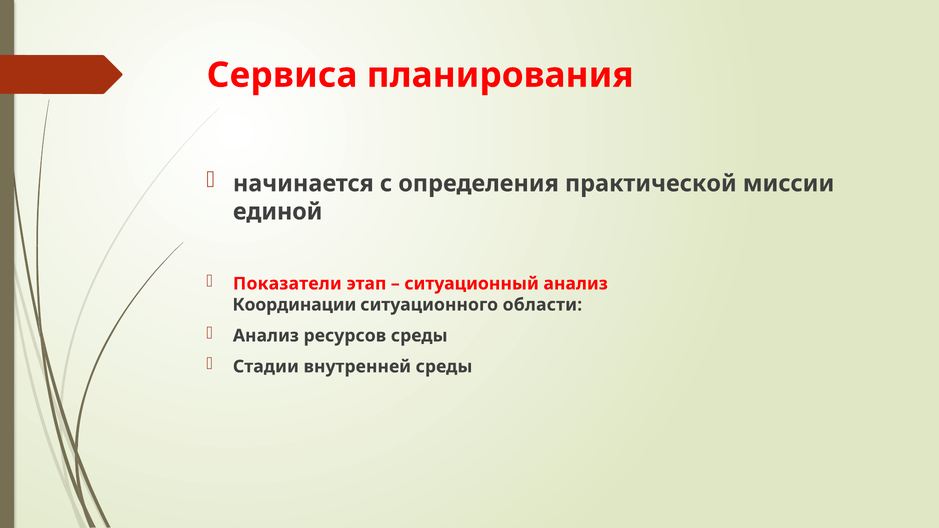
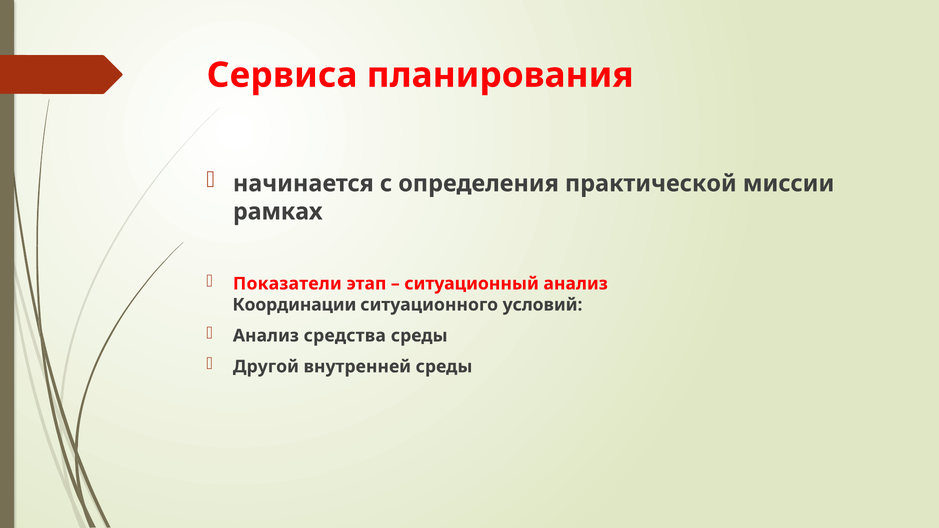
единой: единой -> рамках (278, 212)
области: области -> условий (543, 305)
ресурсов: ресурсов -> средства (345, 336)
Стадии: Стадии -> Другой (266, 367)
